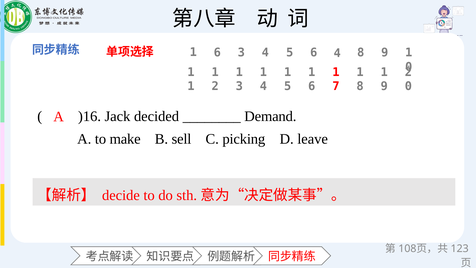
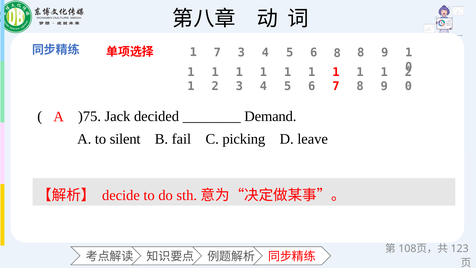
6: 6 -> 7 (217, 53)
6 4: 4 -> 8 (337, 53)
)16: )16 -> )75 (90, 116)
make: make -> silent (125, 139)
sell: sell -> fail (181, 139)
